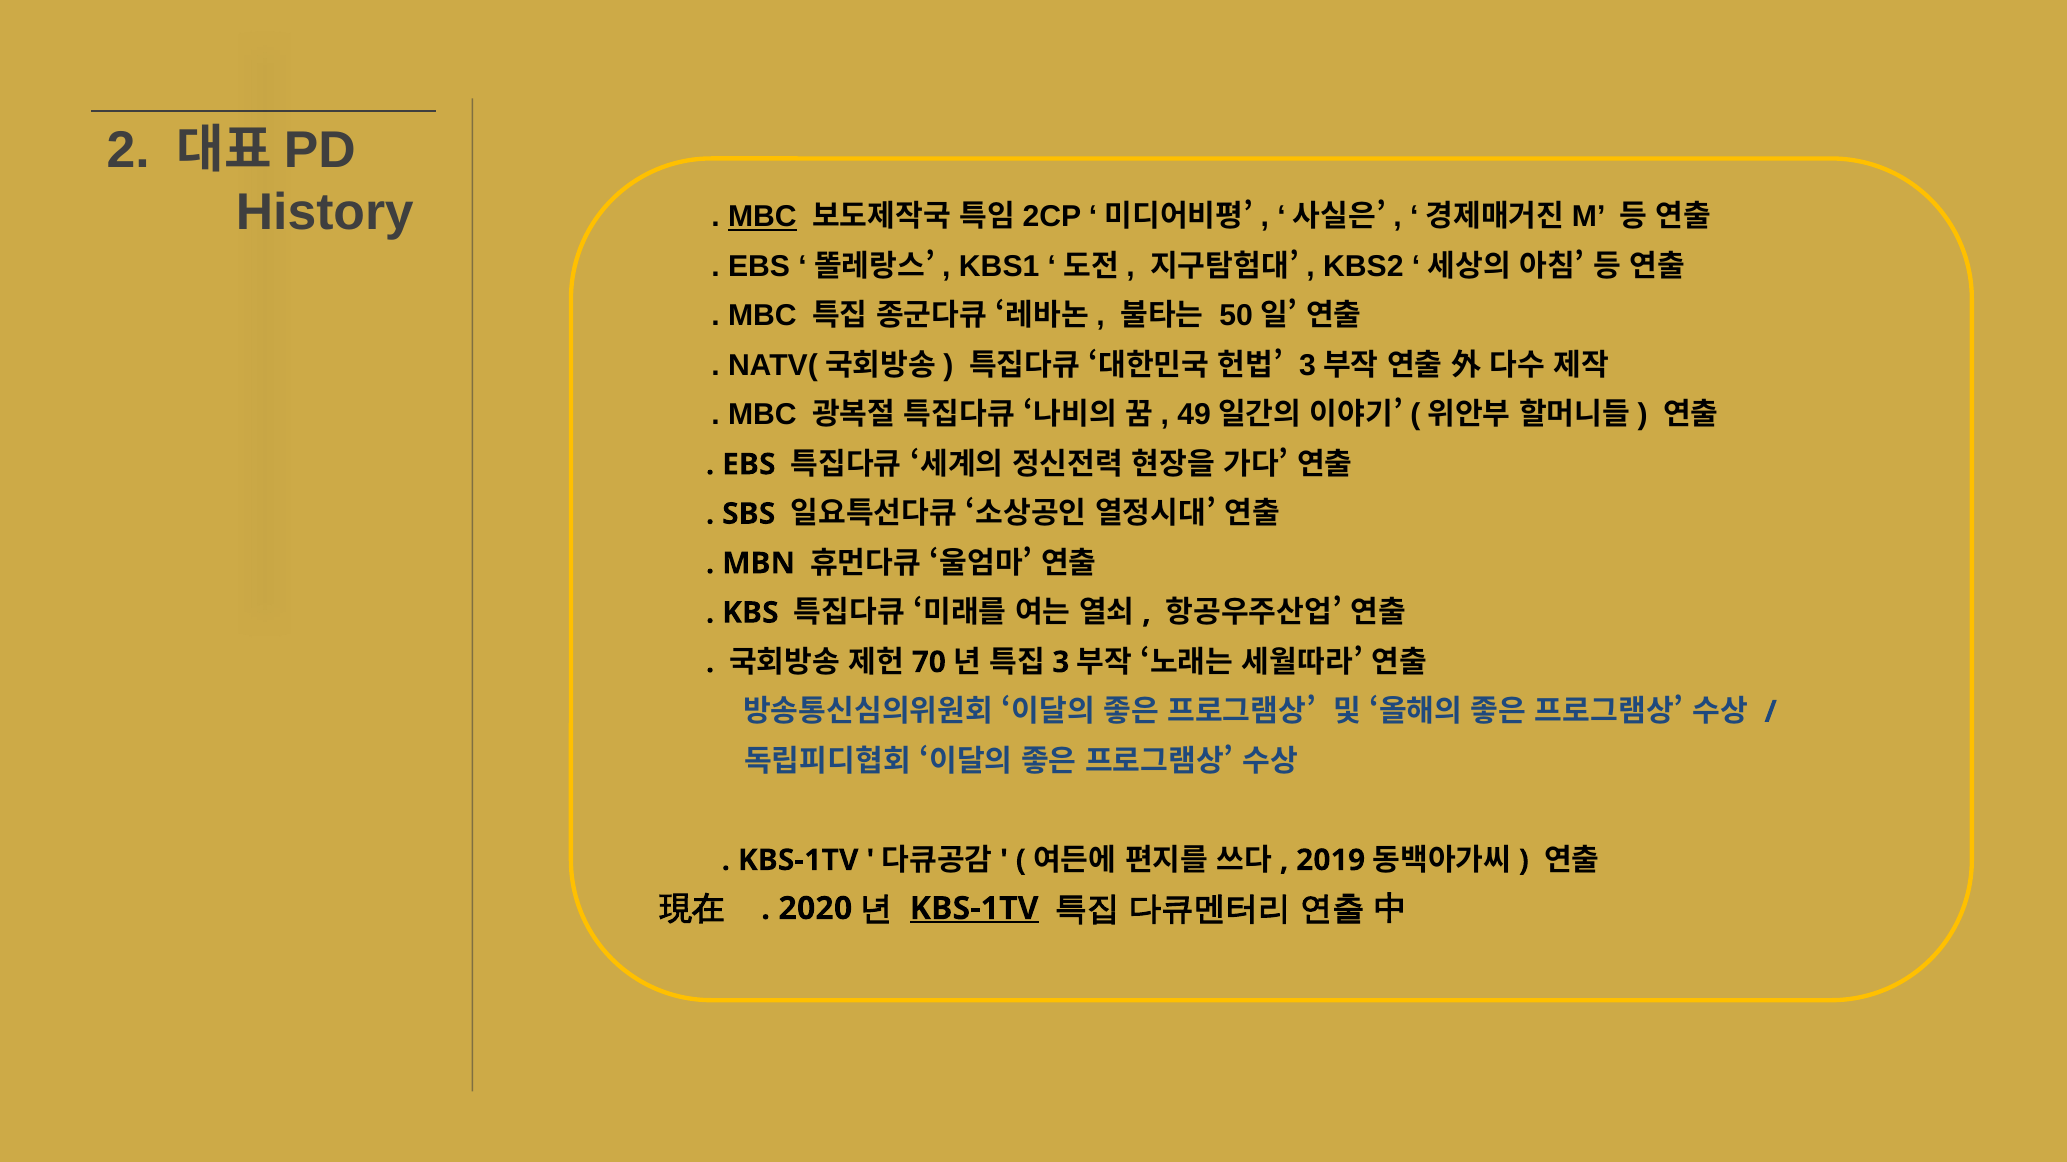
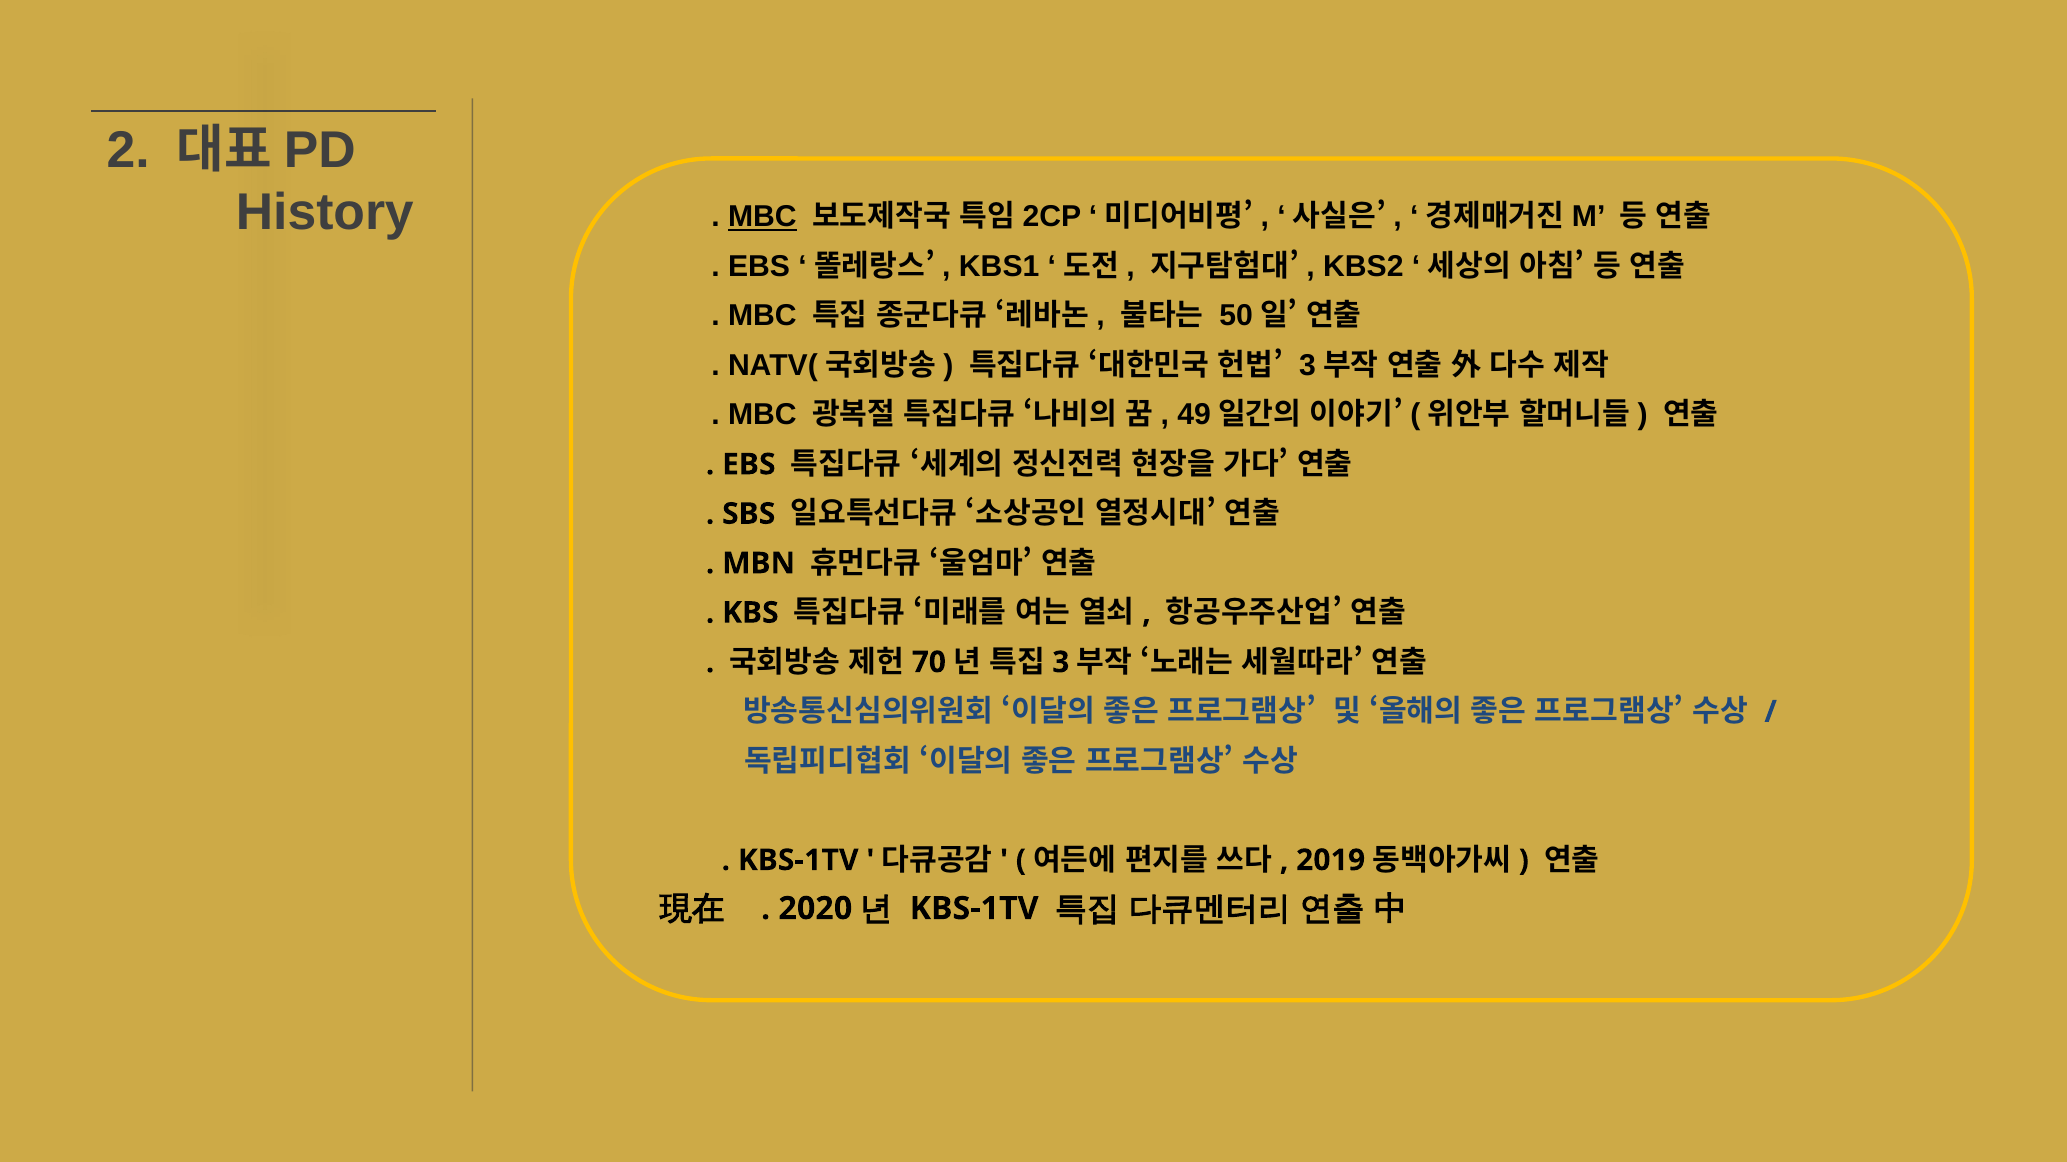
KBS-1TV underline: present -> none (974, 909)
